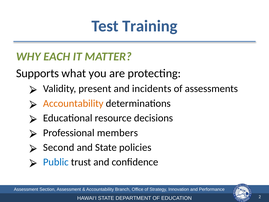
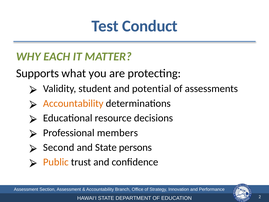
Training: Training -> Conduct (150, 26)
present: present -> student (95, 89)
incidents: incidents -> potential (152, 89)
policies: policies -> persons (135, 147)
Public colour: blue -> orange (56, 162)
